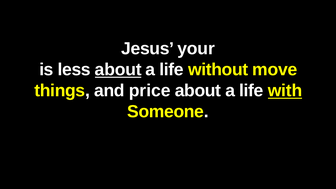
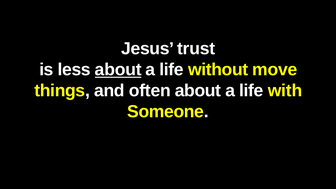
your: your -> trust (196, 49)
price: price -> often (150, 91)
with underline: present -> none (285, 91)
